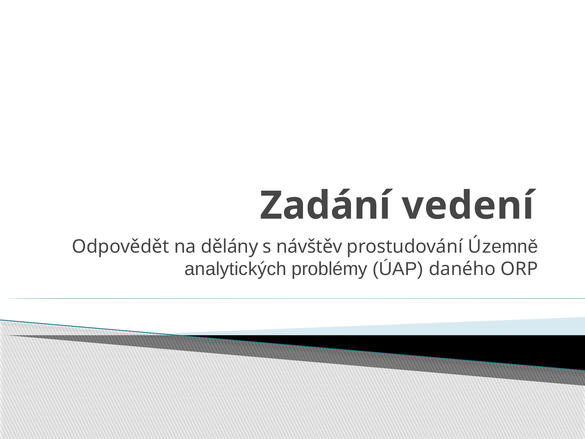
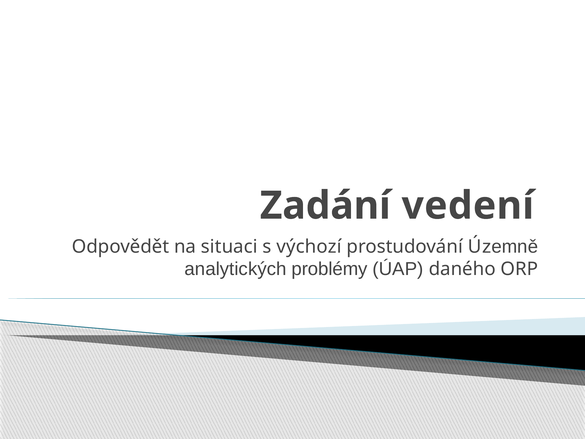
dělány: dělány -> situaci (229, 246)
návštěv: návštěv -> výchozí (309, 246)
